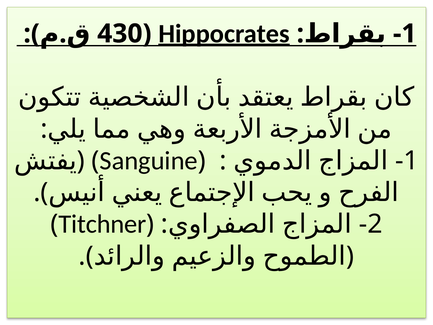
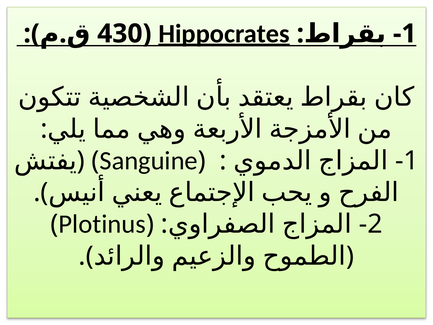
Titchner: Titchner -> Plotinus (102, 224)
